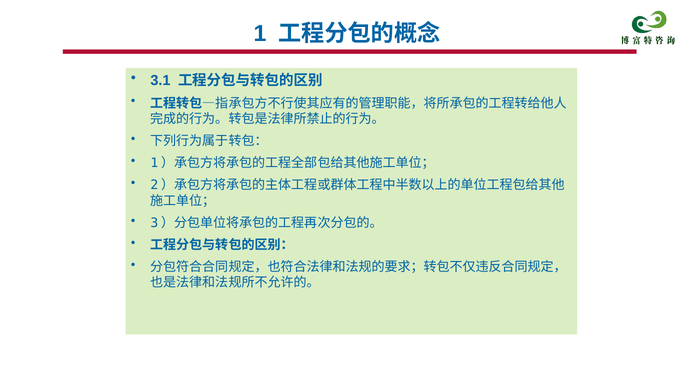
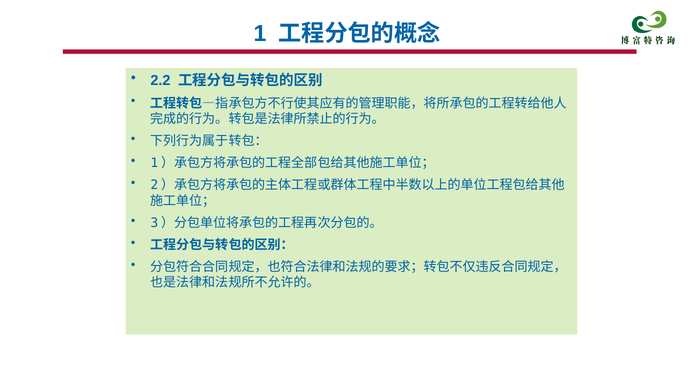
3.1: 3.1 -> 2.2 (160, 80)
